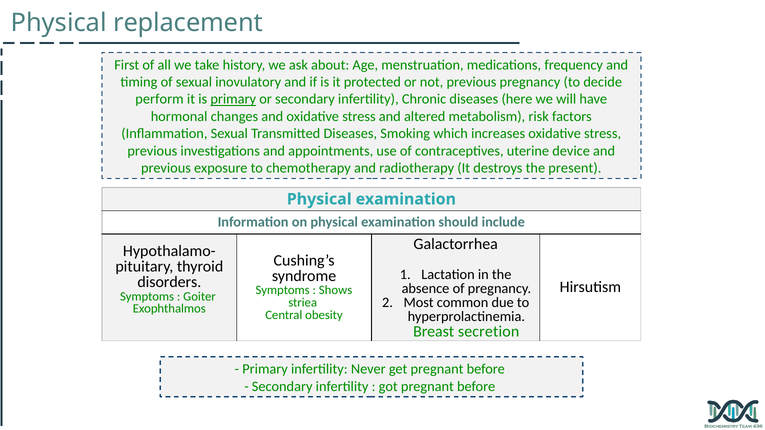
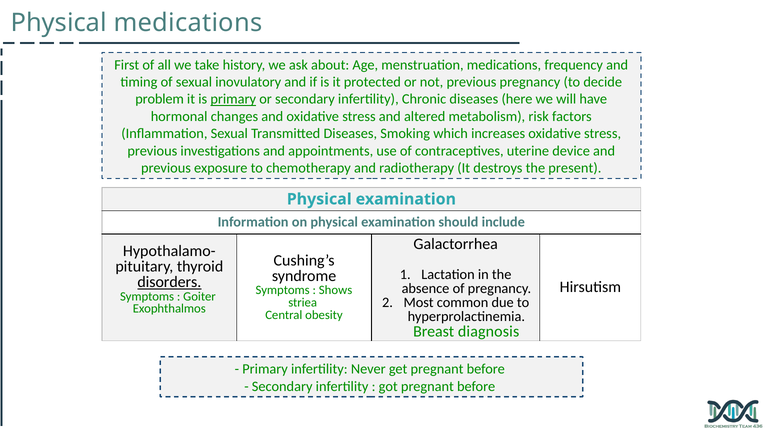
Physical replacement: replacement -> medications (188, 23)
perform: perform -> problem (160, 99)
disorders underline: none -> present (169, 282)
secretion: secretion -> diagnosis (489, 332)
